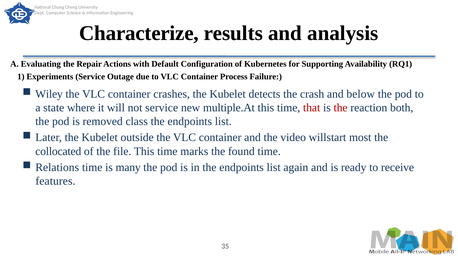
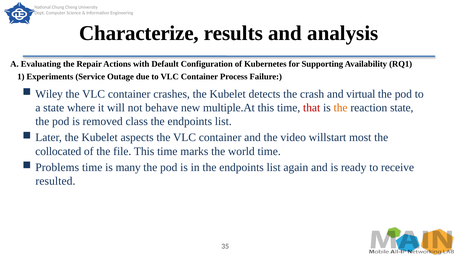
below: below -> virtual (361, 94)
not service: service -> behave (162, 108)
the colour: red -> orange (341, 108)
reaction both: both -> state (402, 108)
outside: outside -> aspects (137, 137)
found: found -> world (241, 151)
Relations: Relations -> Problems (57, 167)
features: features -> resulted (55, 181)
